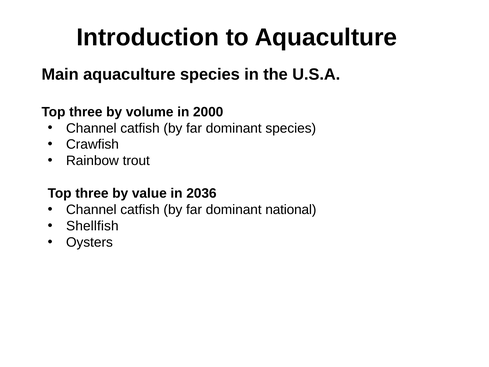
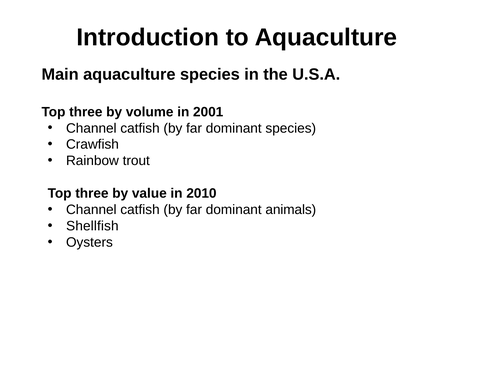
2000: 2000 -> 2001 (208, 112)
2036: 2036 -> 2010 (201, 193)
national: national -> animals (291, 210)
